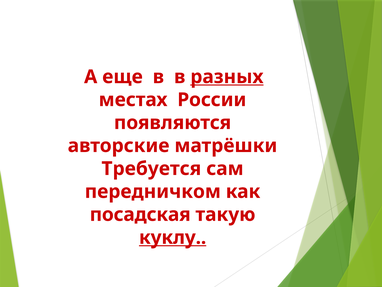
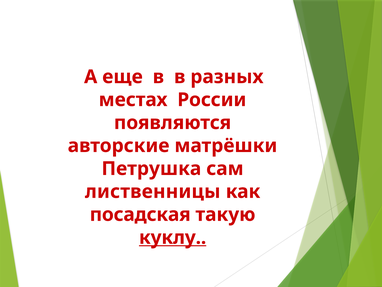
разных underline: present -> none (227, 77)
Требуется: Требуется -> Петрушка (151, 168)
передничком: передничком -> лиственницы (153, 191)
